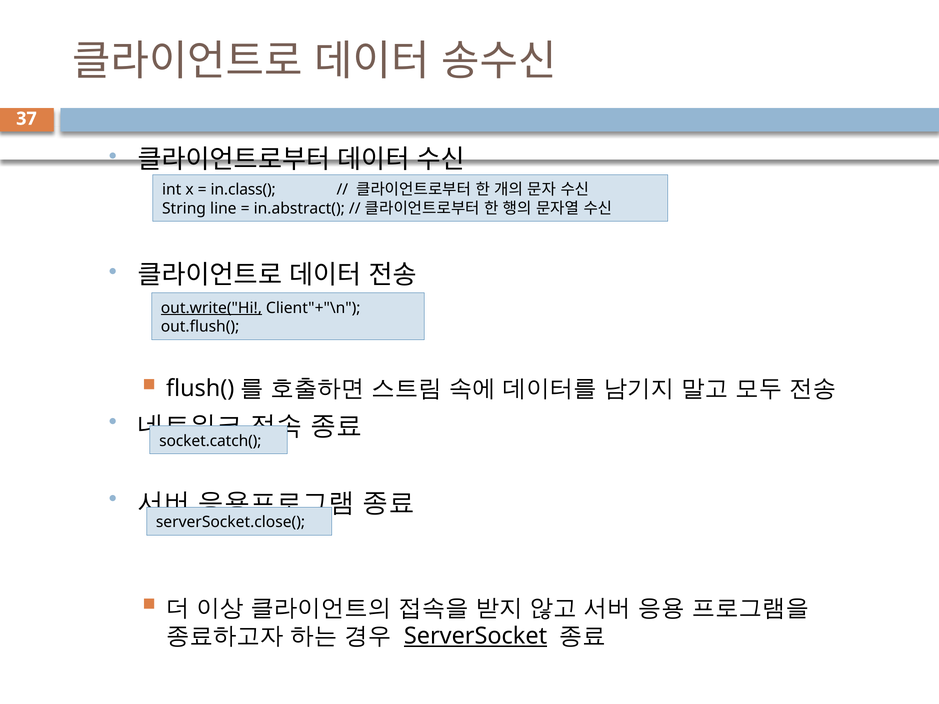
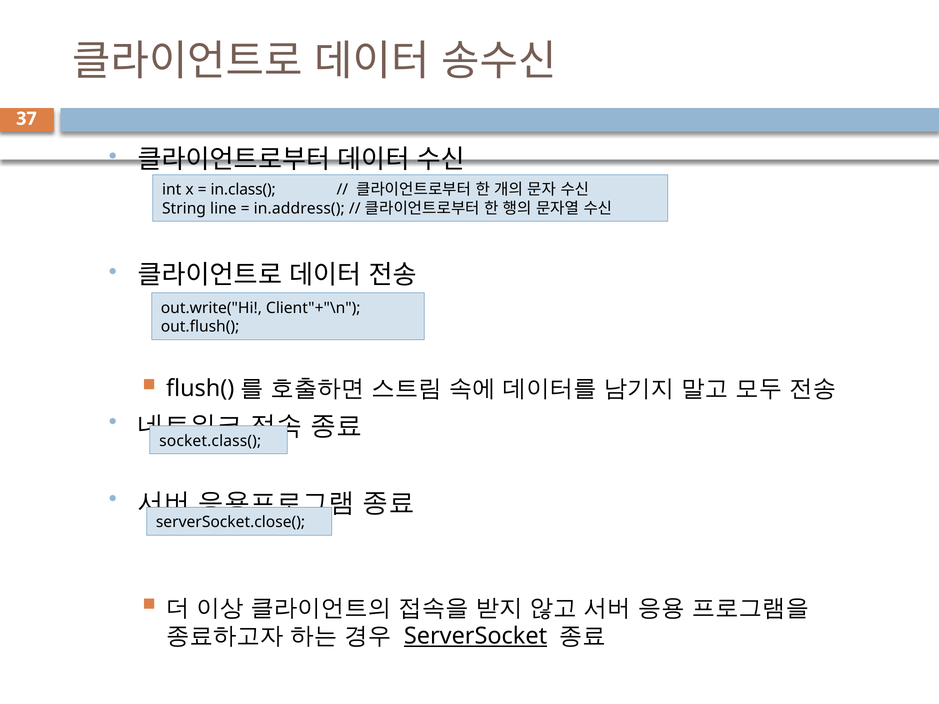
in.abstract(: in.abstract( -> in.address( (299, 208)
out.write("Hi underline: present -> none (211, 308)
socket.catch(: socket.catch( -> socket.class( (210, 441)
